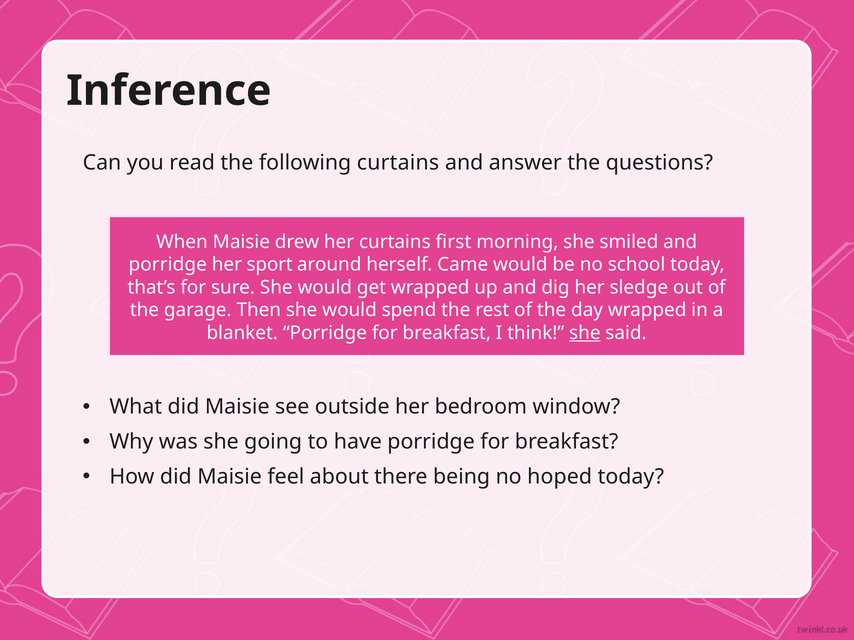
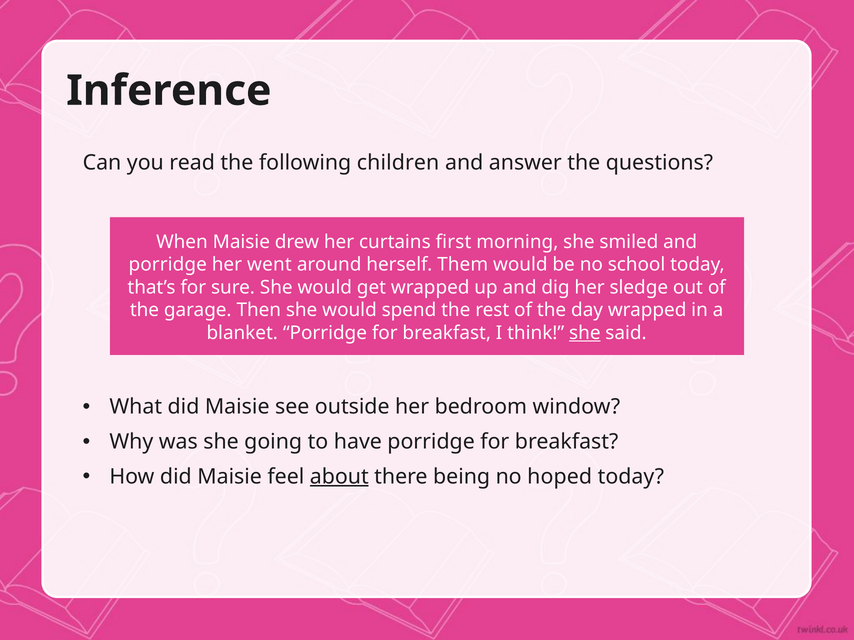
following curtains: curtains -> children (398, 163)
sport: sport -> went (269, 265)
Came: Came -> Them (463, 265)
about underline: none -> present (339, 477)
